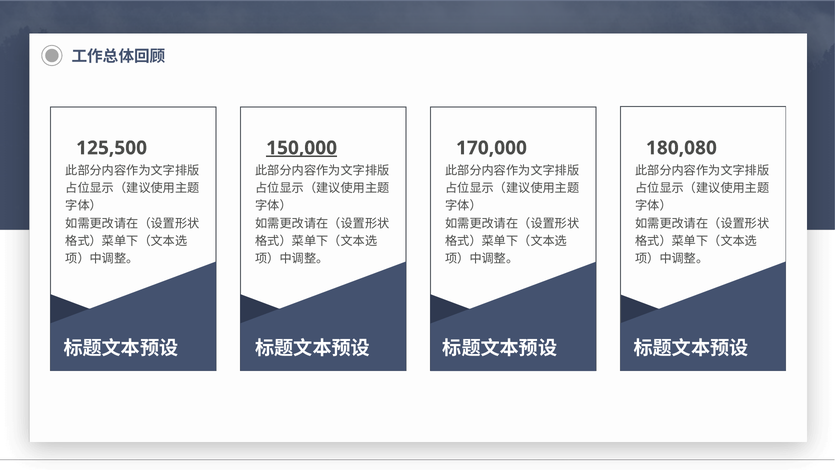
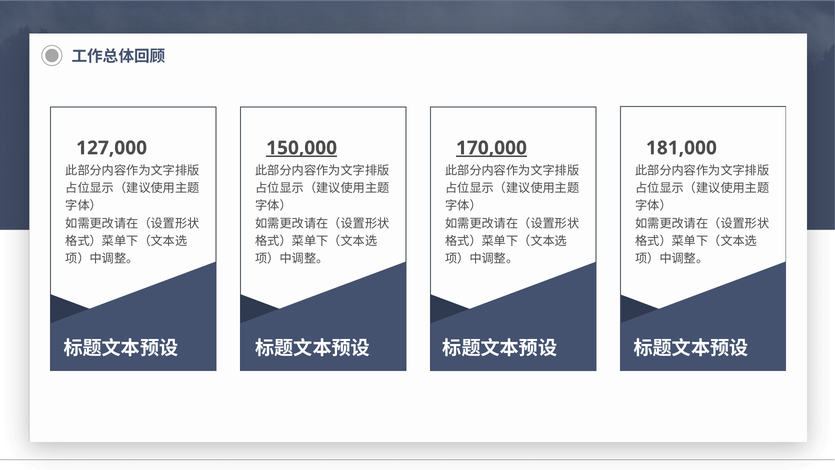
125,500: 125,500 -> 127,000 (112, 148)
170,000 underline: none -> present (491, 148)
180,080: 180,080 -> 181,000 (681, 148)
